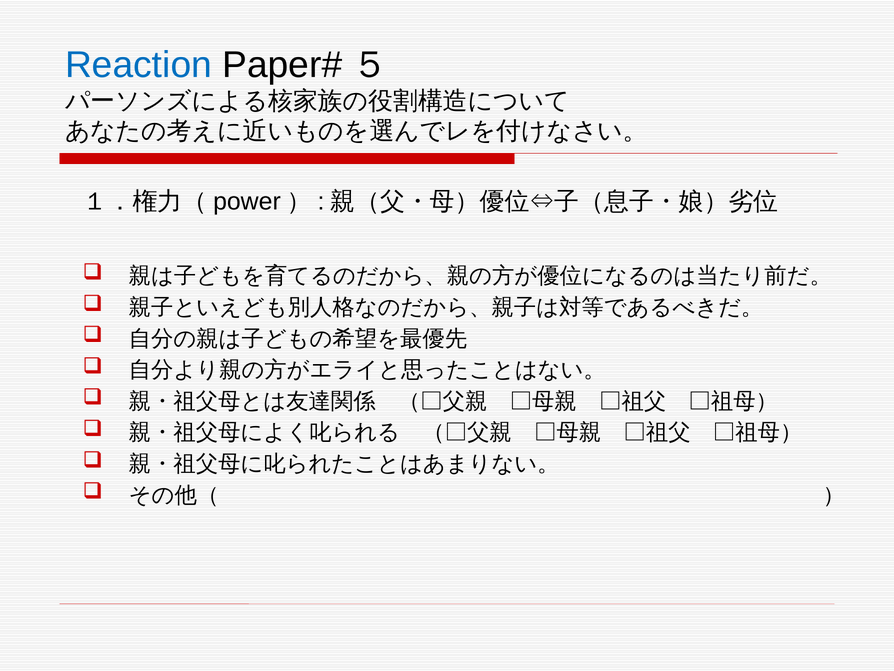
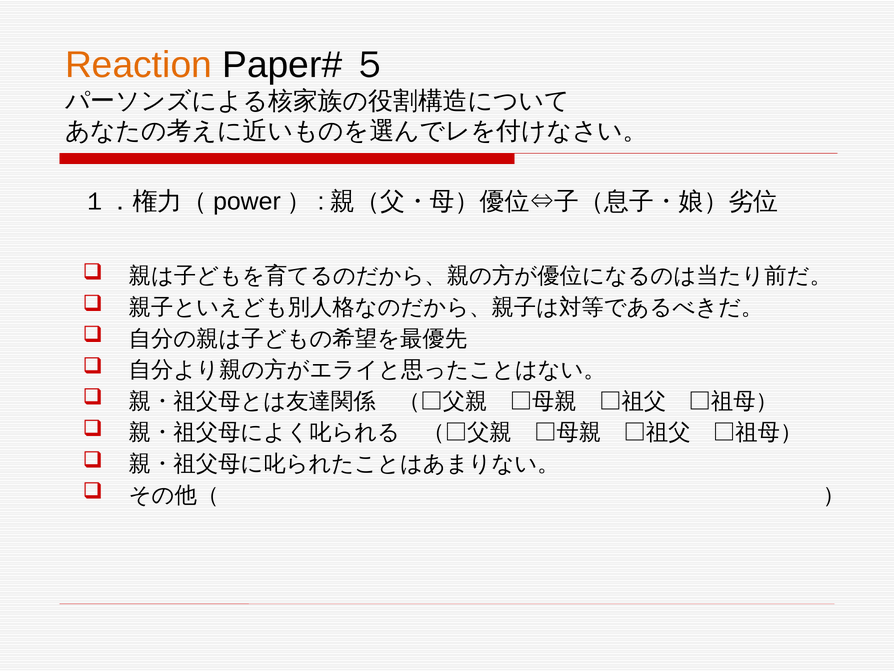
Reaction colour: blue -> orange (139, 65)
